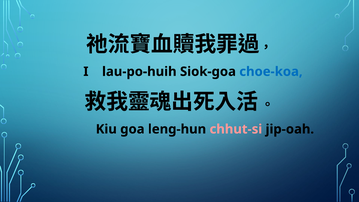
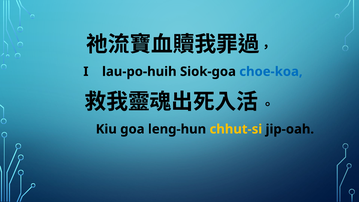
chhut-si colour: pink -> yellow (236, 129)
